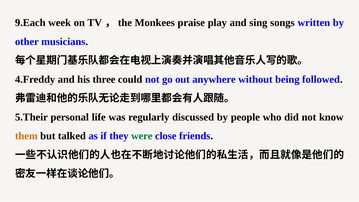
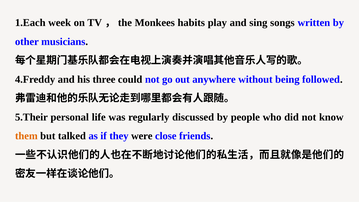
9.Each: 9.Each -> 1.Each (30, 23)
praise: praise -> habits (191, 23)
were colour: green -> black (142, 136)
